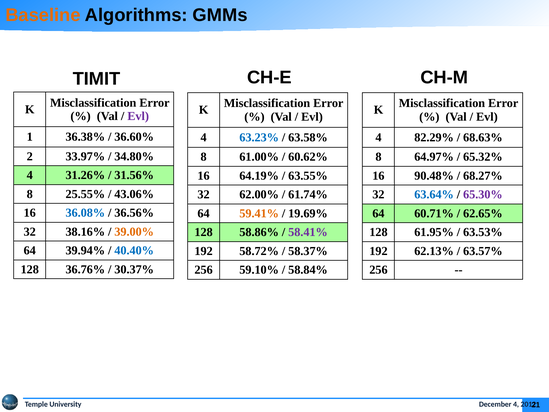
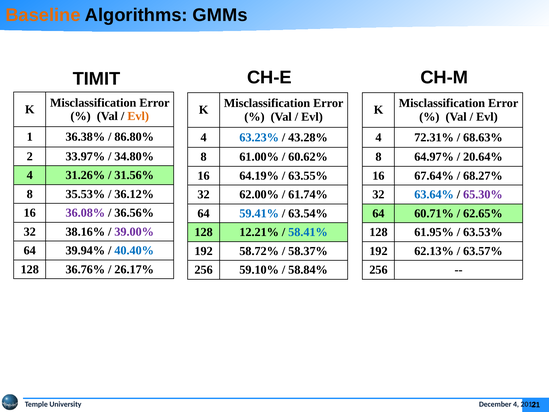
Evl colour: purple -> orange (138, 116)
36.60%: 36.60% -> 86.80% (134, 137)
63.58%: 63.58% -> 43.28% (308, 137)
82.29%: 82.29% -> 72.31% (434, 137)
65.32%: 65.32% -> 20.64% (483, 157)
90.48%: 90.48% -> 67.64% (434, 176)
25.55%: 25.55% -> 35.53% (85, 194)
43.06%: 43.06% -> 36.12% (134, 194)
36.08% colour: blue -> purple (85, 213)
59.41% colour: orange -> blue (259, 213)
19.69%: 19.69% -> 63.54% (308, 213)
39.00% colour: orange -> purple (134, 232)
58.86%: 58.86% -> 12.21% (259, 232)
58.41% colour: purple -> blue (308, 232)
30.37%: 30.37% -> 26.17% (134, 269)
